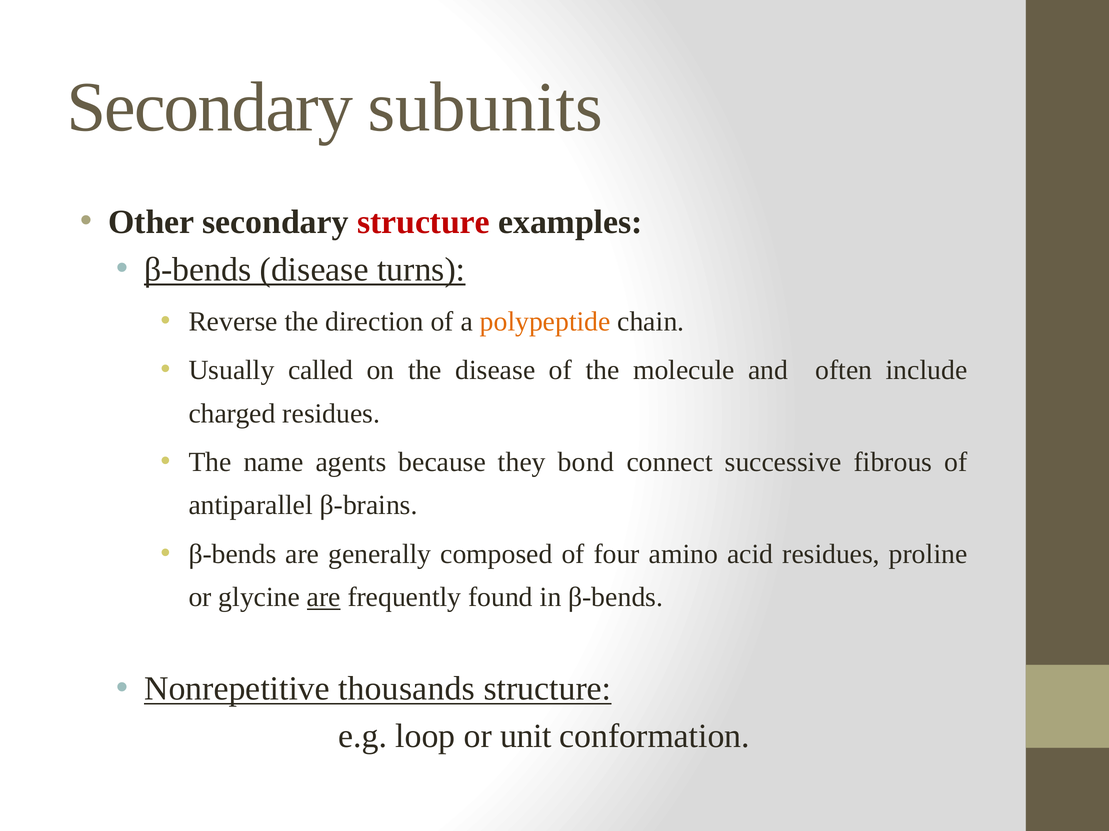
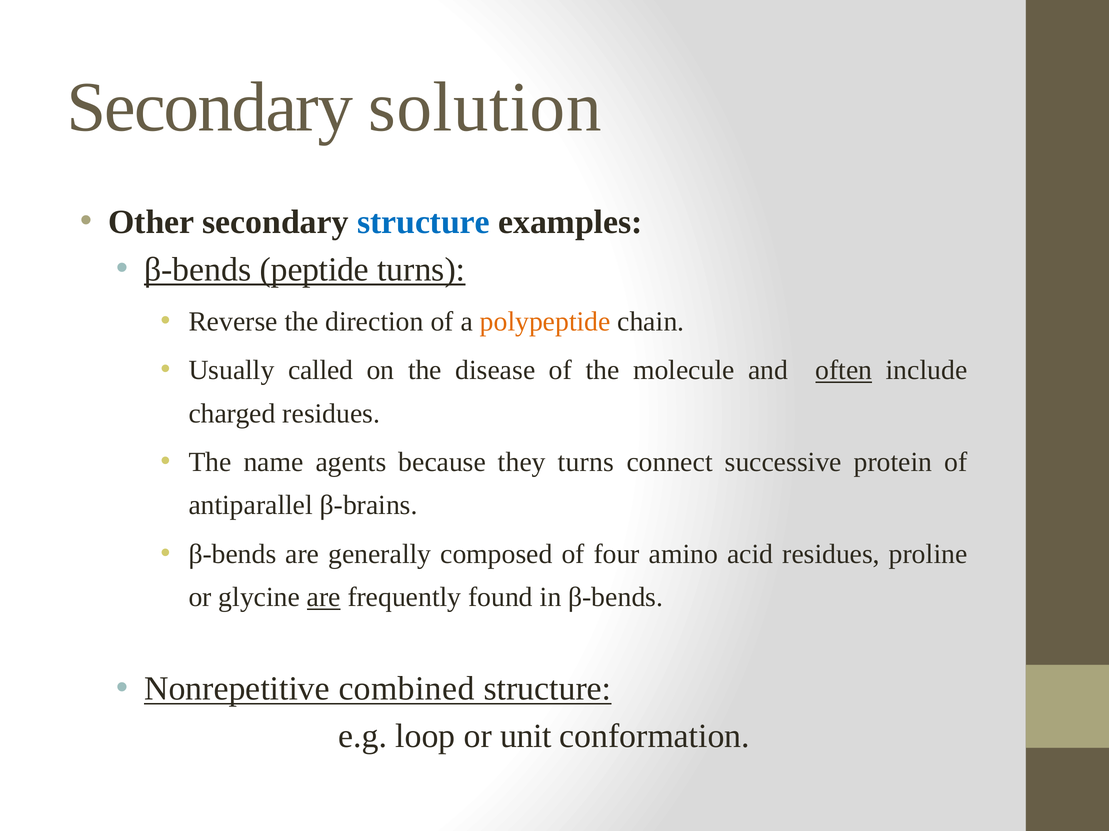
subunits: subunits -> solution (485, 108)
structure colour: red -> blue (423, 222)
β-bends disease: disease -> peptide (314, 270)
often underline: none -> present (844, 371)
they bond: bond -> turns (586, 463)
fibrous: fibrous -> protein (893, 463)
thousands: thousands -> combined (407, 689)
